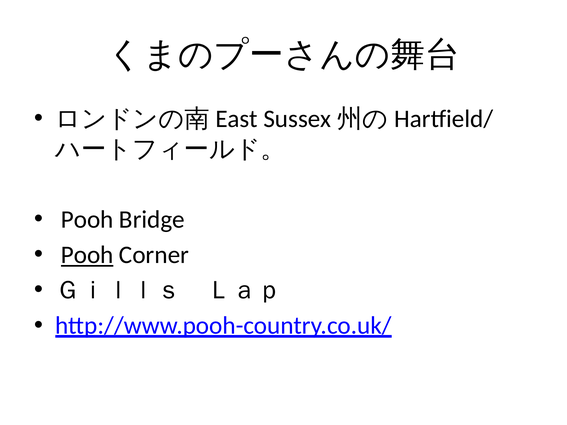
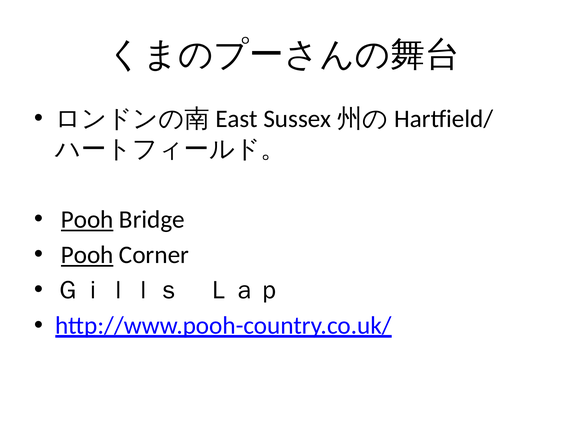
Pooh underline: none -> present (87, 220)
